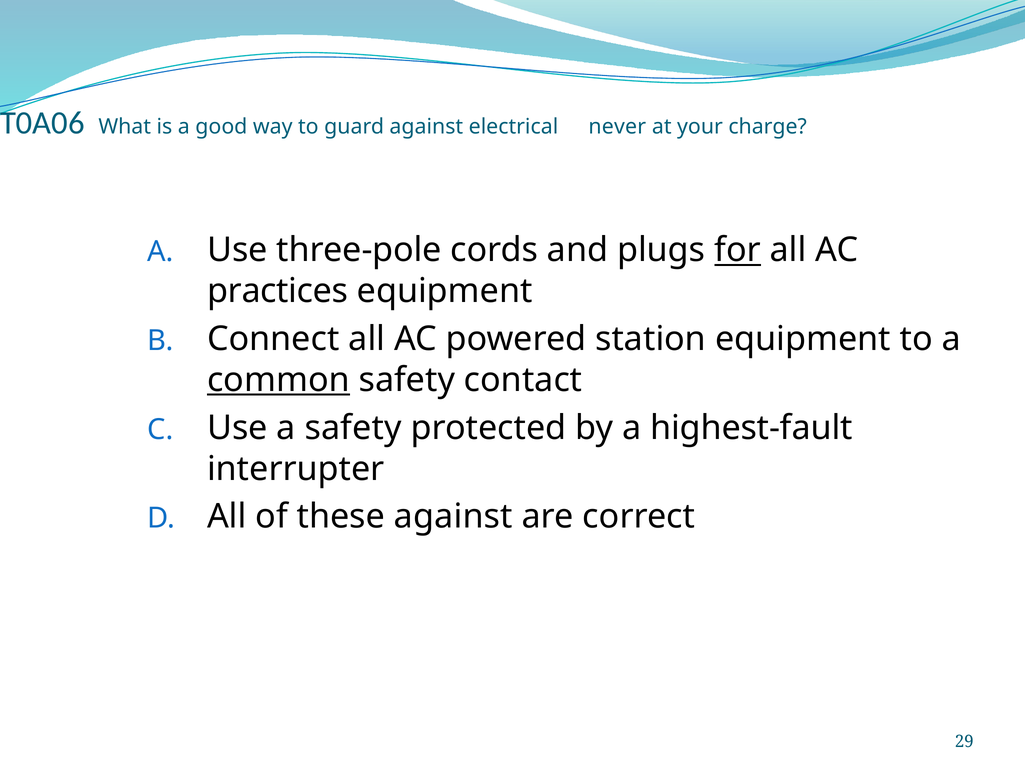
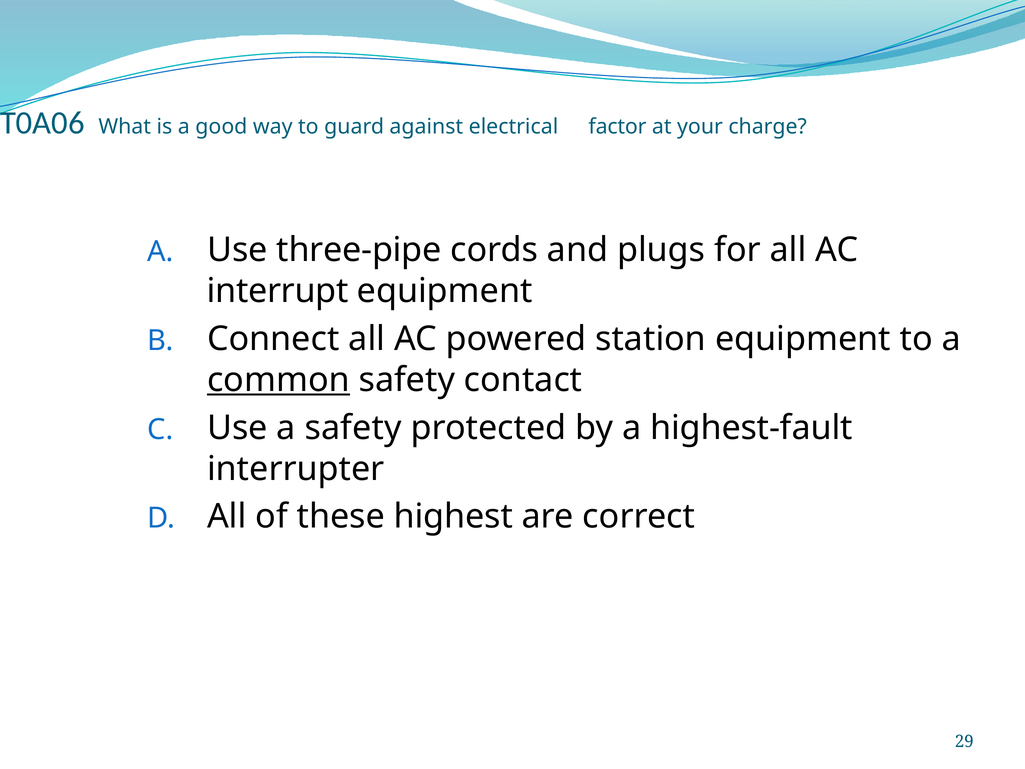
never: never -> factor (617, 127)
three-pole: three-pole -> three-pipe (359, 250)
for underline: present -> none (738, 250)
practices: practices -> interrupt (278, 291)
these against: against -> highest (453, 516)
